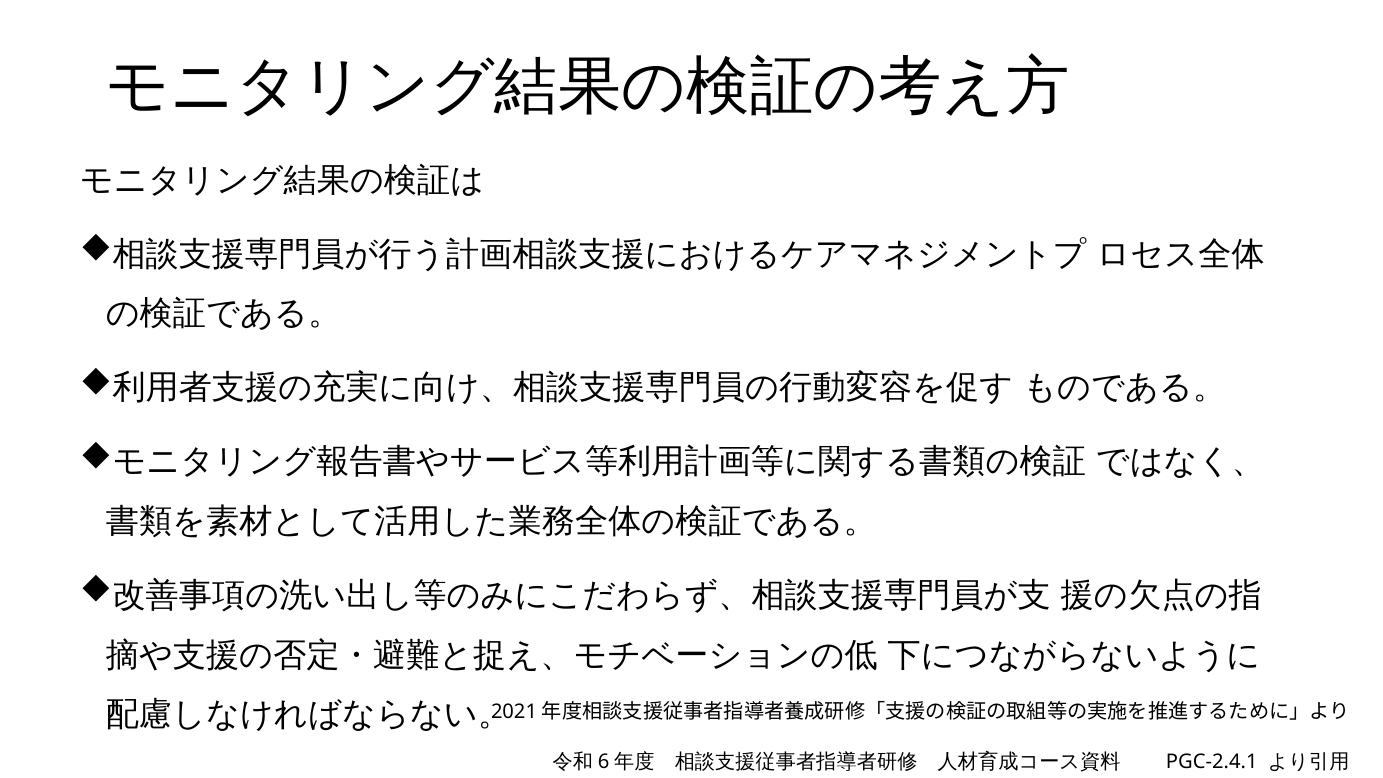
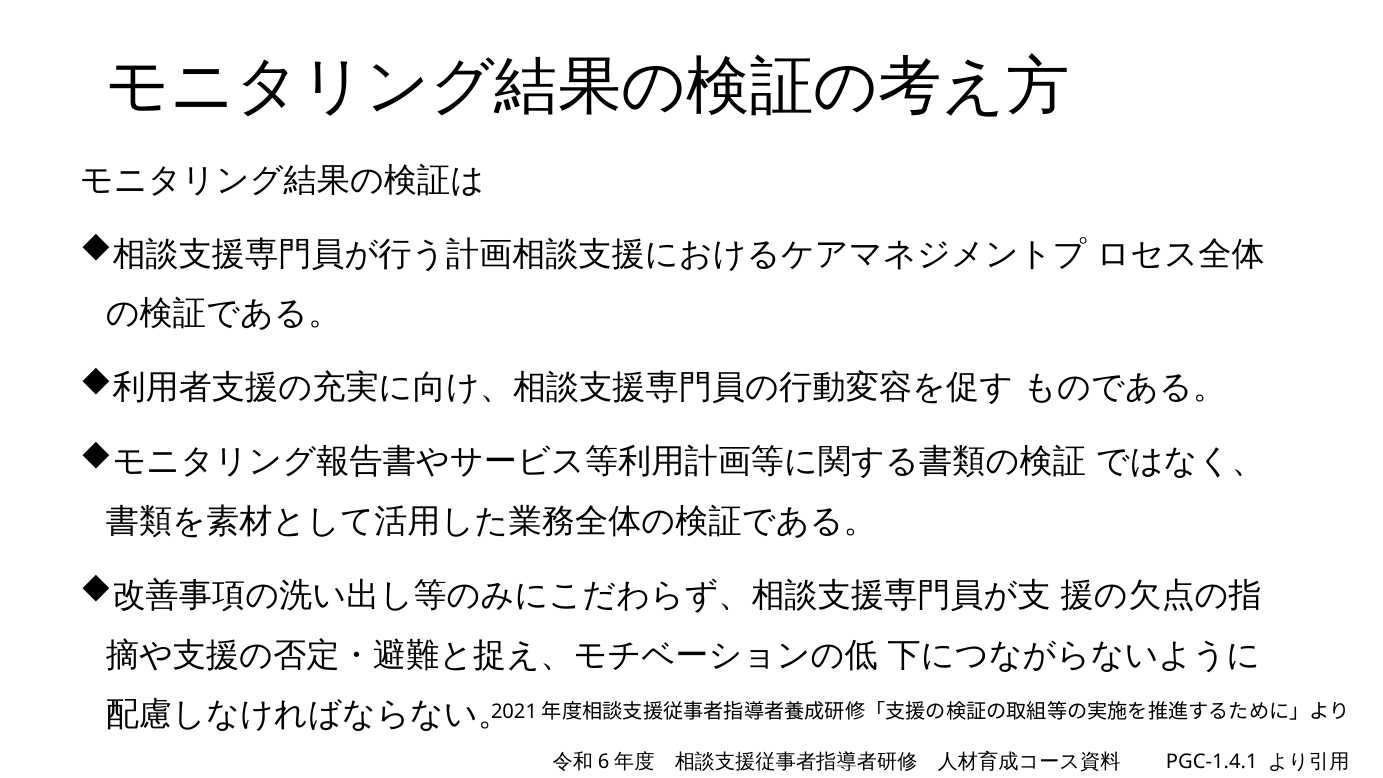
PGC-2.4.1: PGC-2.4.1 -> PGC-1.4.1 (1212, 762)
